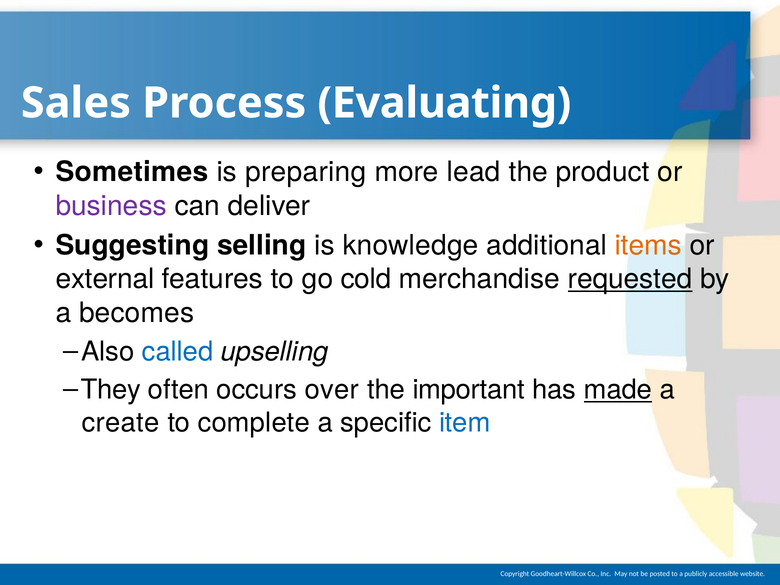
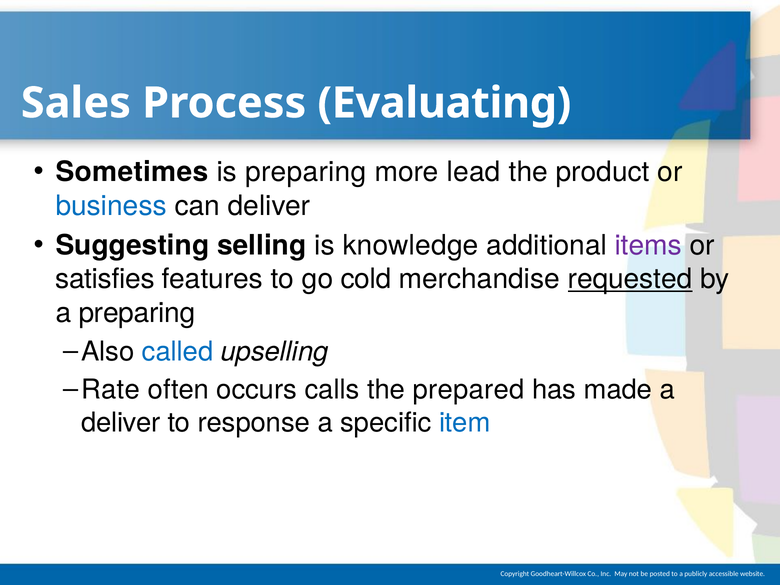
business colour: purple -> blue (111, 206)
items colour: orange -> purple (648, 245)
external: external -> satisfies (105, 279)
a becomes: becomes -> preparing (137, 313)
They: They -> Rate (111, 390)
over: over -> calls (332, 390)
important: important -> prepared (468, 390)
made underline: present -> none (618, 390)
create: create -> deliver (121, 423)
complete: complete -> response (254, 423)
